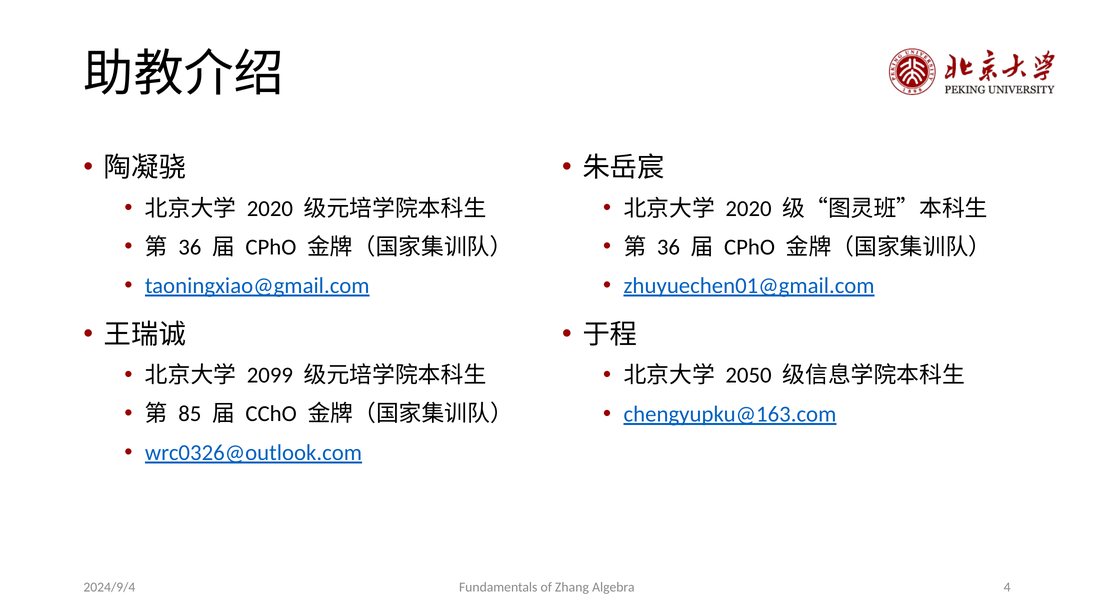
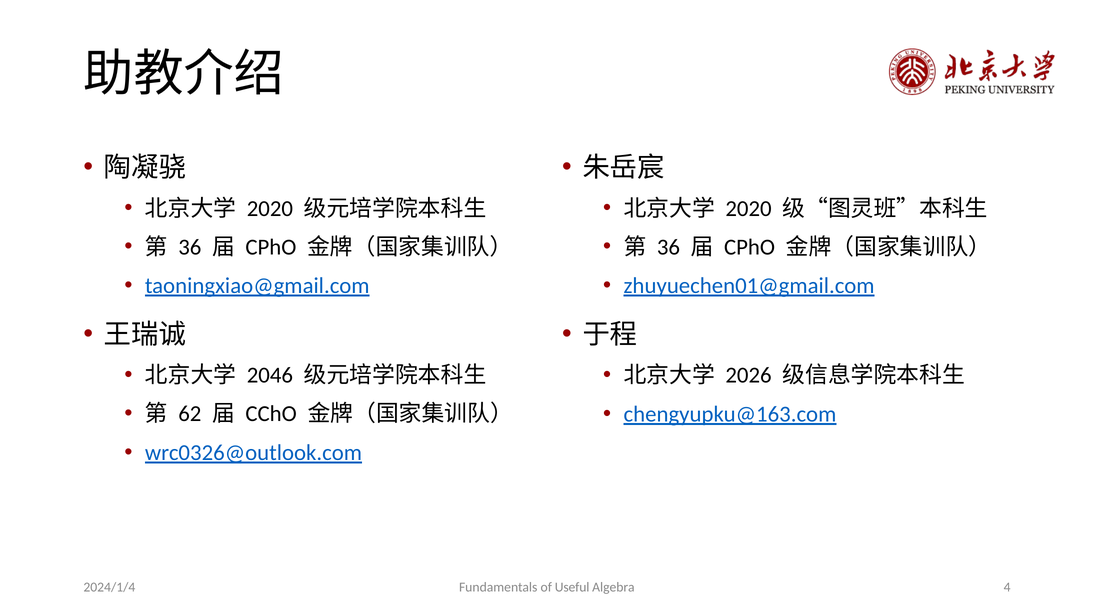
2099: 2099 -> 2046 (270, 376)
2050: 2050 -> 2026 (749, 376)
85: 85 -> 62 (190, 414)
Zhang: Zhang -> Useful (572, 588)
2024/9/4: 2024/9/4 -> 2024/1/4 (109, 588)
